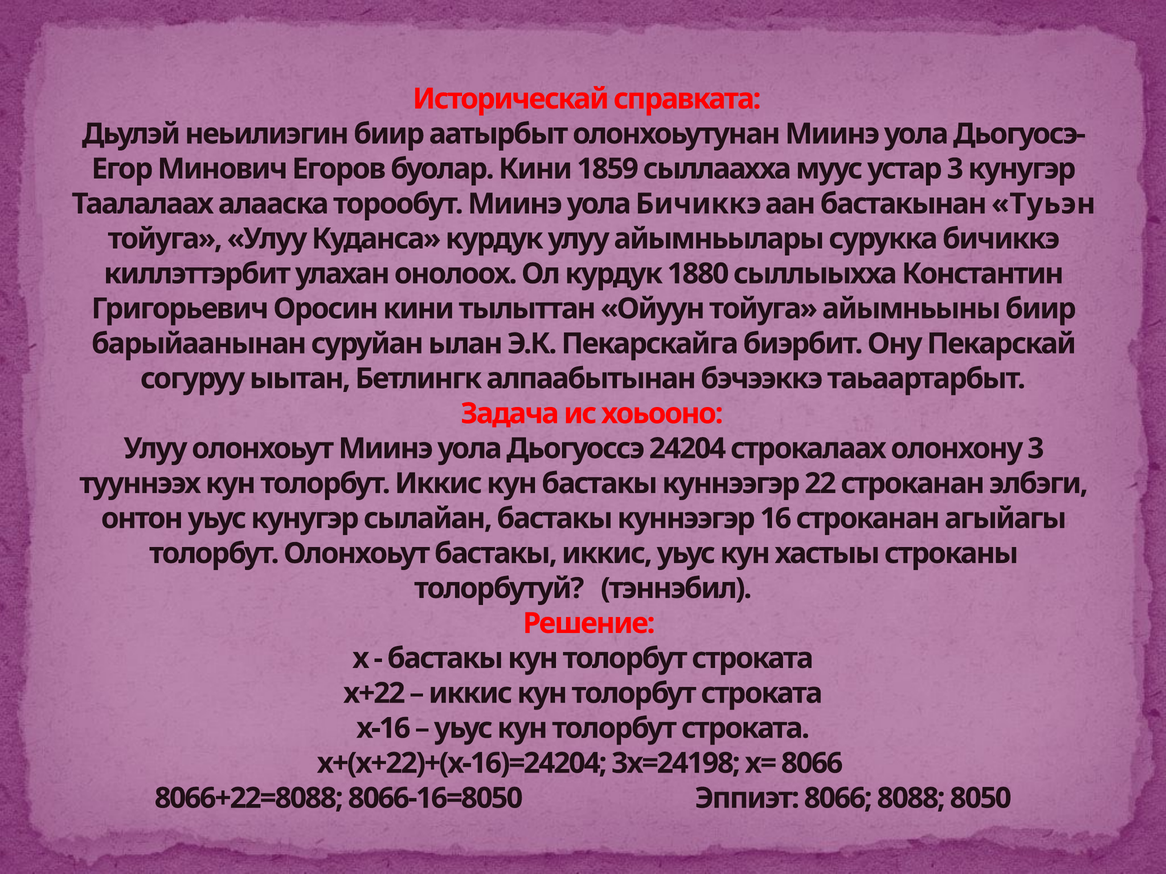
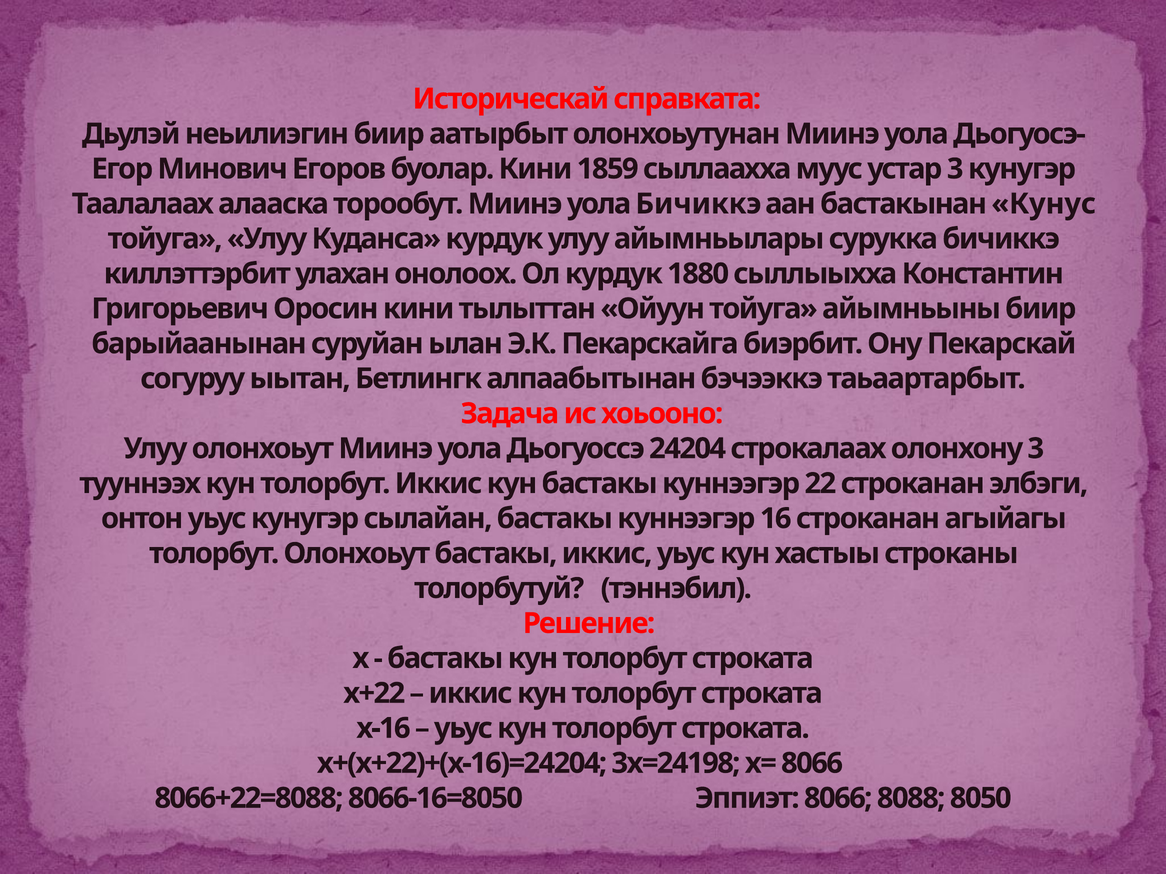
Туьэн: Туьэн -> Кунус (1044, 204)
